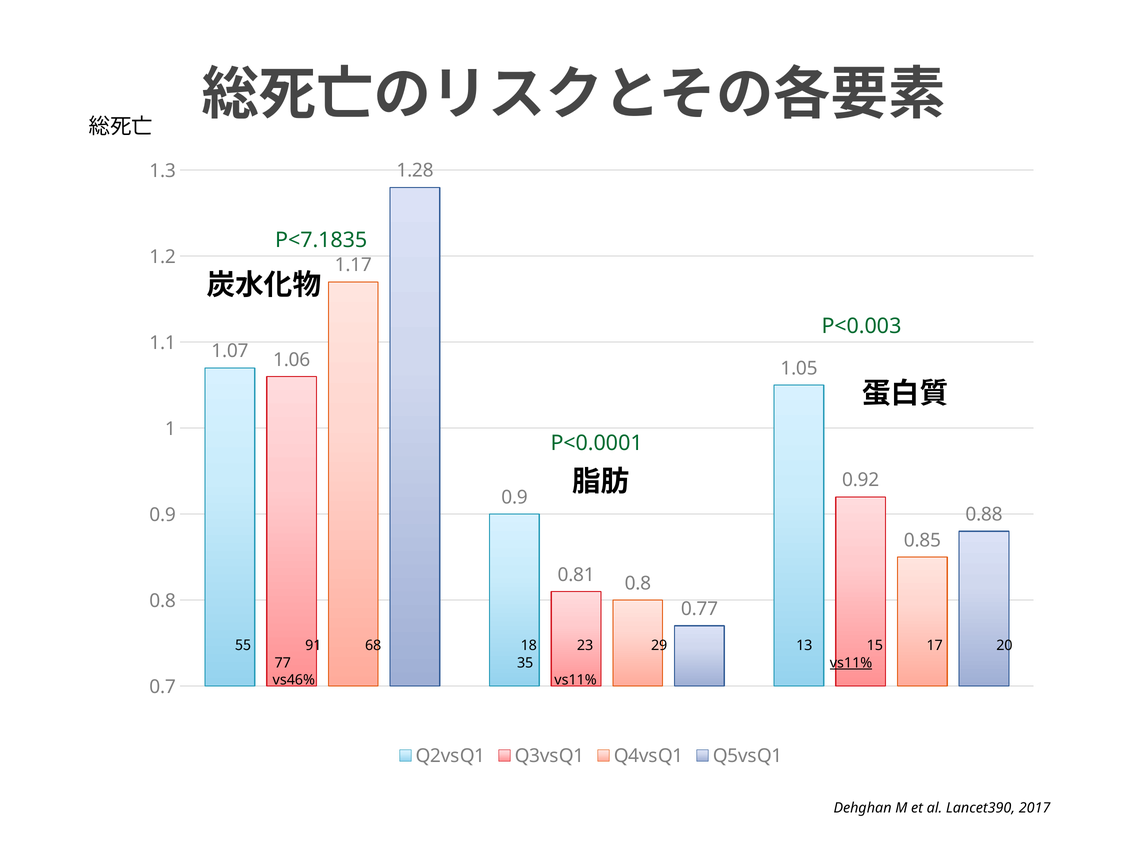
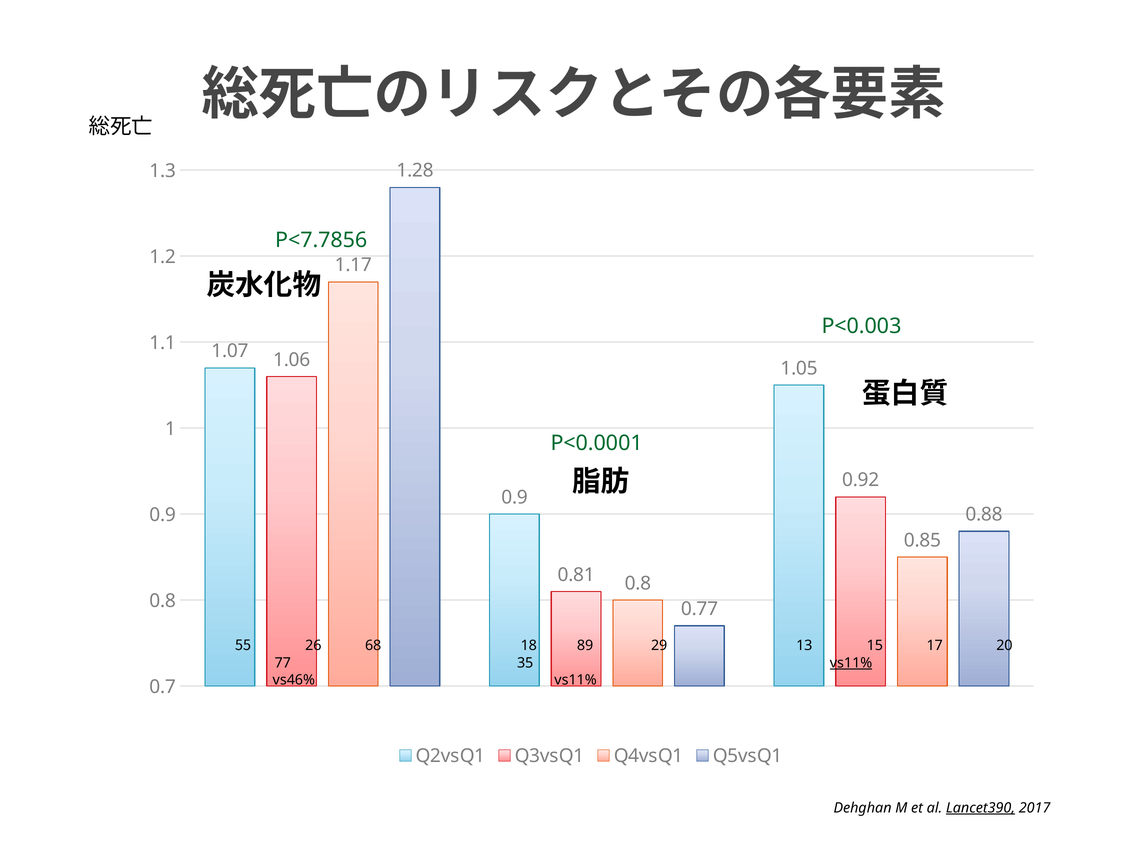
P<7.1835: P<7.1835 -> P<7.7856 (321, 240)
91: 91 -> 26 (313, 646)
23: 23 -> 89 (585, 646)
Lancet390 underline: none -> present (981, 808)
